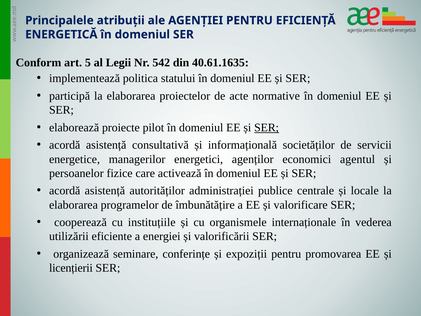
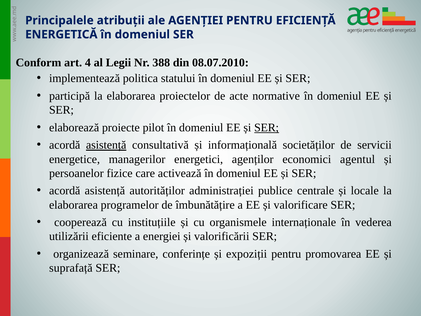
5: 5 -> 4 (88, 63)
542: 542 -> 388 (161, 63)
40.61.1635: 40.61.1635 -> 08.07.2010 (220, 63)
asistență underline: none -> present (106, 145)
licențierii: licențierii -> suprafață (71, 268)
